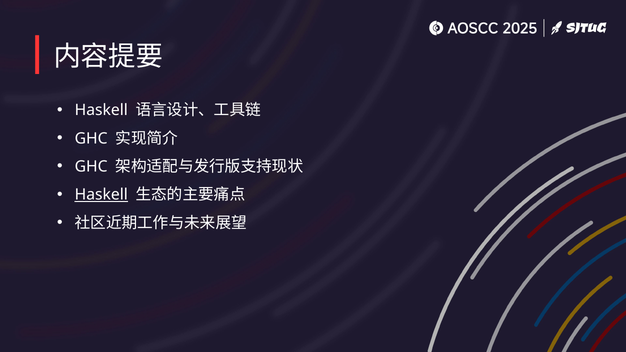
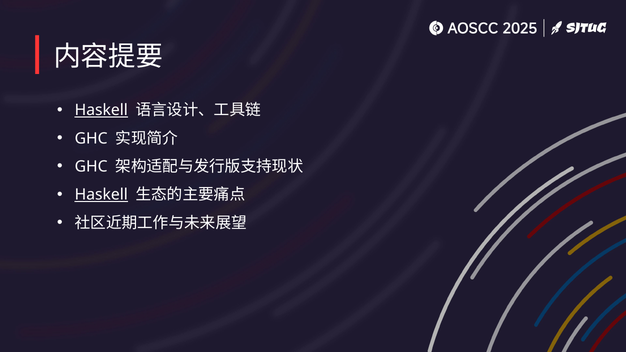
Haskell underline: none -> present (101, 110)
